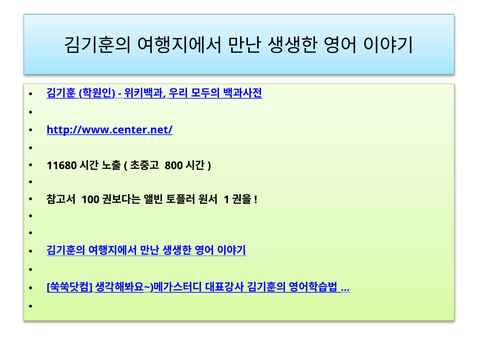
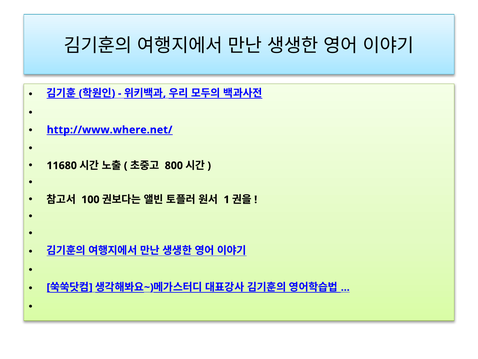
http://www.center.net/: http://www.center.net/ -> http://www.where.net/ (110, 130)
